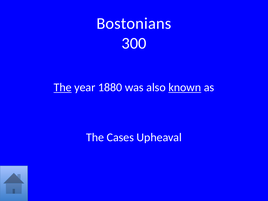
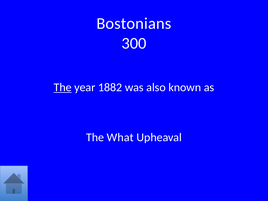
1880: 1880 -> 1882 (110, 87)
known underline: present -> none (185, 87)
Cases: Cases -> What (120, 137)
